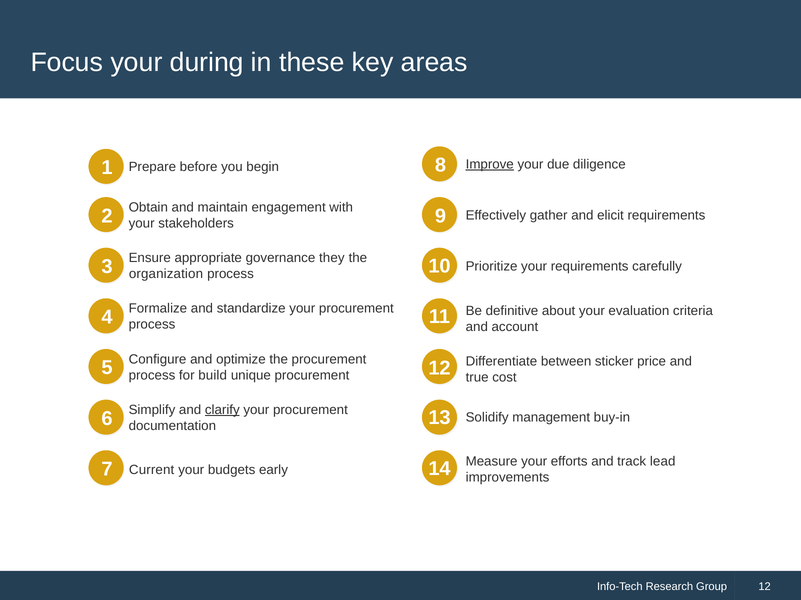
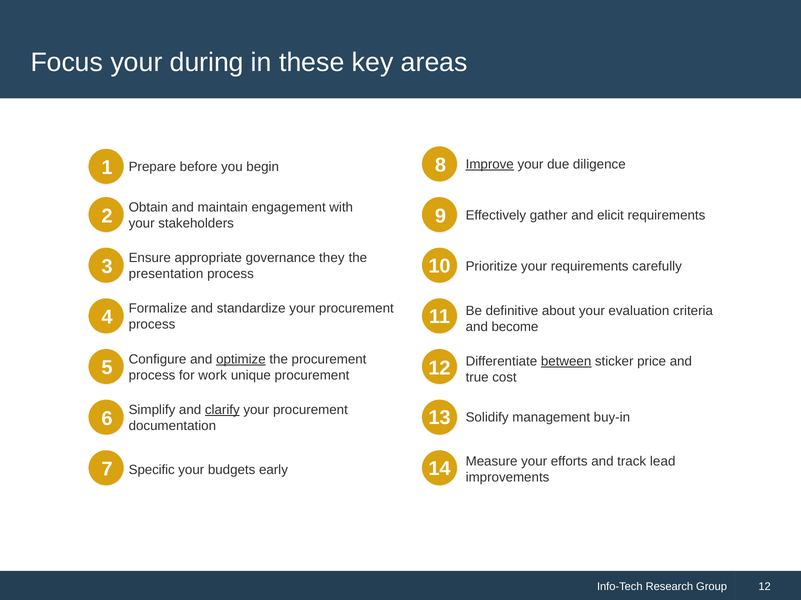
organization: organization -> presentation (166, 274)
account: account -> become (515, 327)
optimize underline: none -> present (241, 360)
between underline: none -> present (566, 362)
build: build -> work (213, 376)
Current: Current -> Specific (152, 471)
